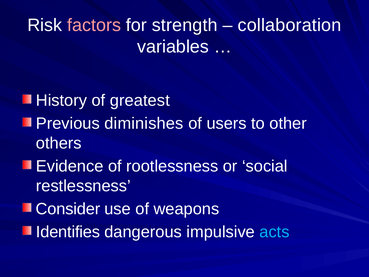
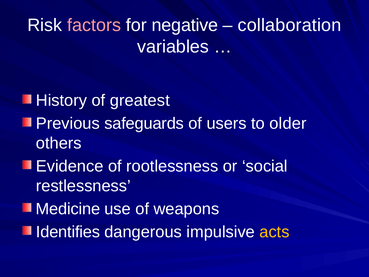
strength: strength -> negative (185, 25)
diminishes: diminishes -> safeguards (144, 123)
other: other -> older (288, 123)
Consider: Consider -> Medicine (68, 209)
acts colour: light blue -> yellow (274, 232)
